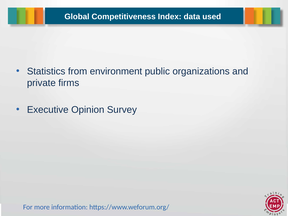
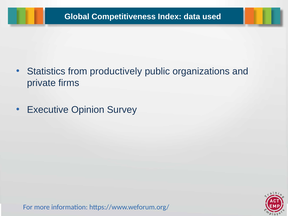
environment: environment -> productively (116, 71)
